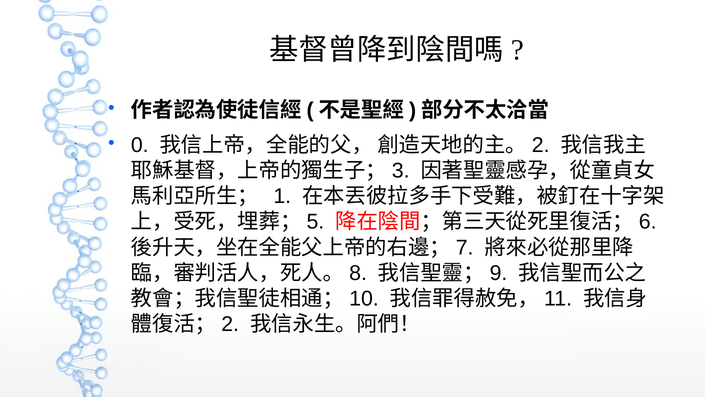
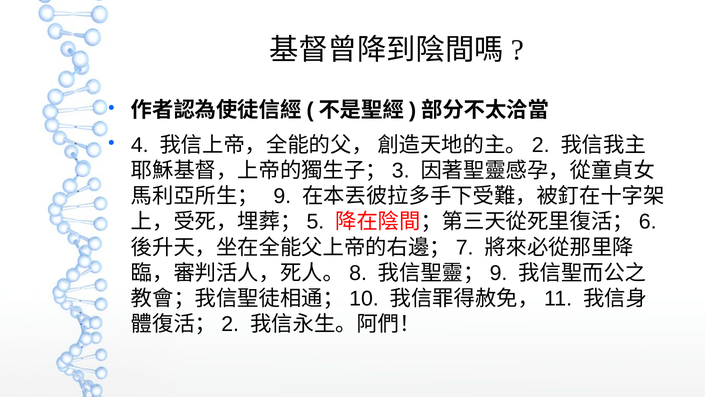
0: 0 -> 4 (140, 145)
1: 1 -> 9 (282, 196)
